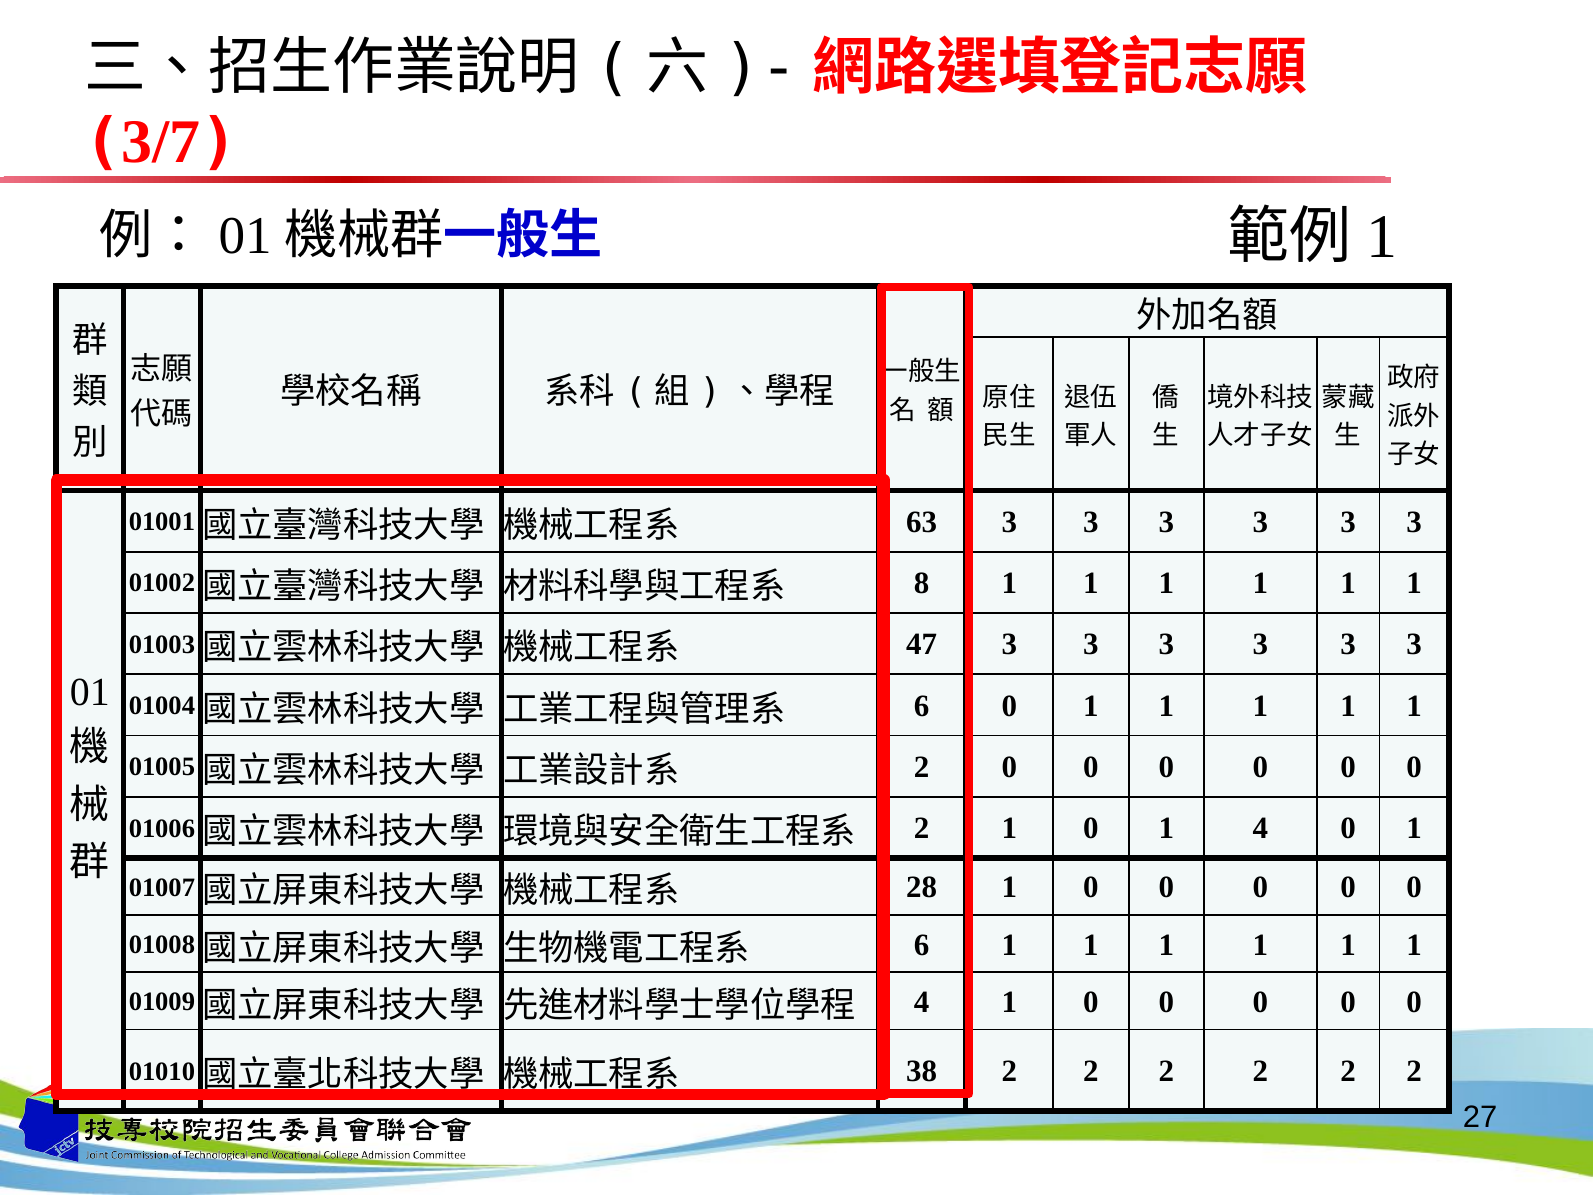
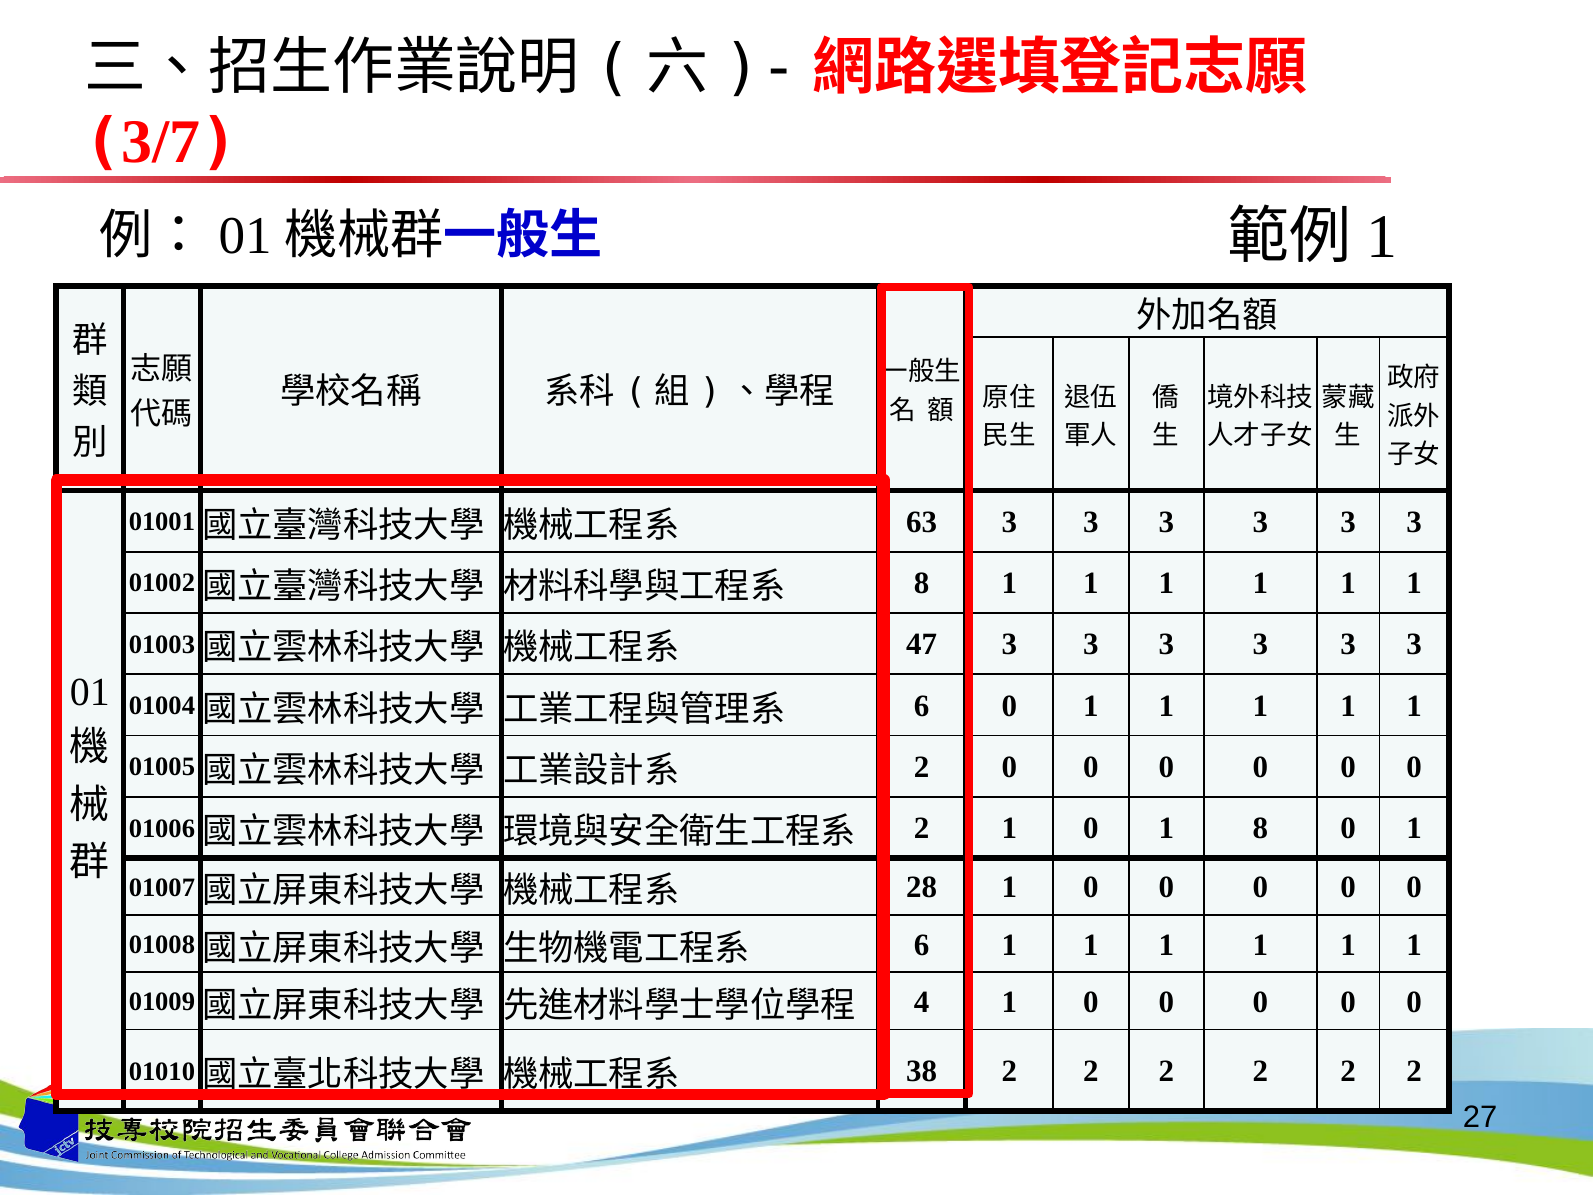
1 4: 4 -> 8 (1260, 828)
